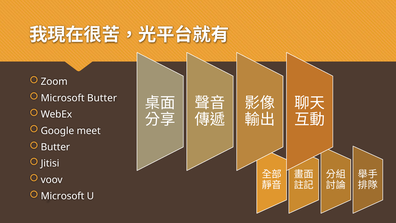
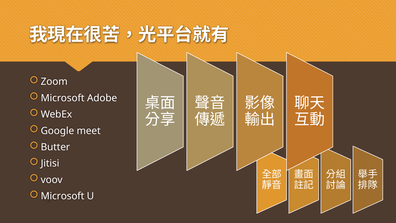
Microsoft Butter: Butter -> Adobe (102, 98)
